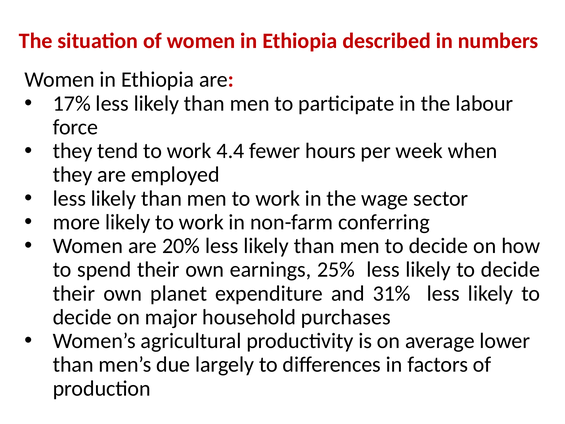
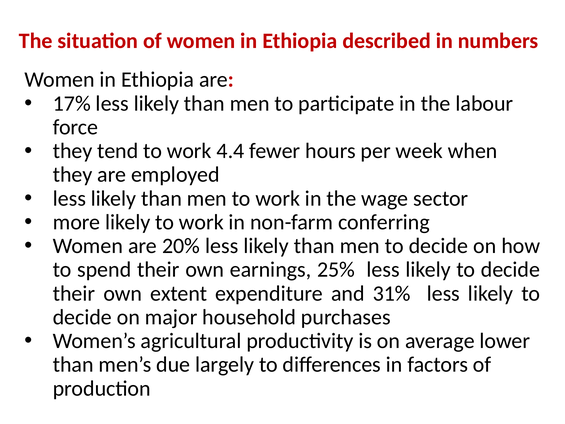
planet: planet -> extent (179, 293)
